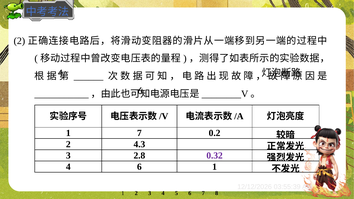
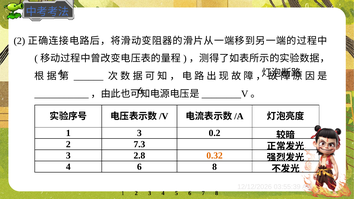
1 7: 7 -> 3 (139, 133)
4.3: 4.3 -> 7.3 (139, 144)
0.32 colour: purple -> orange (215, 156)
6 1: 1 -> 8 (215, 167)
